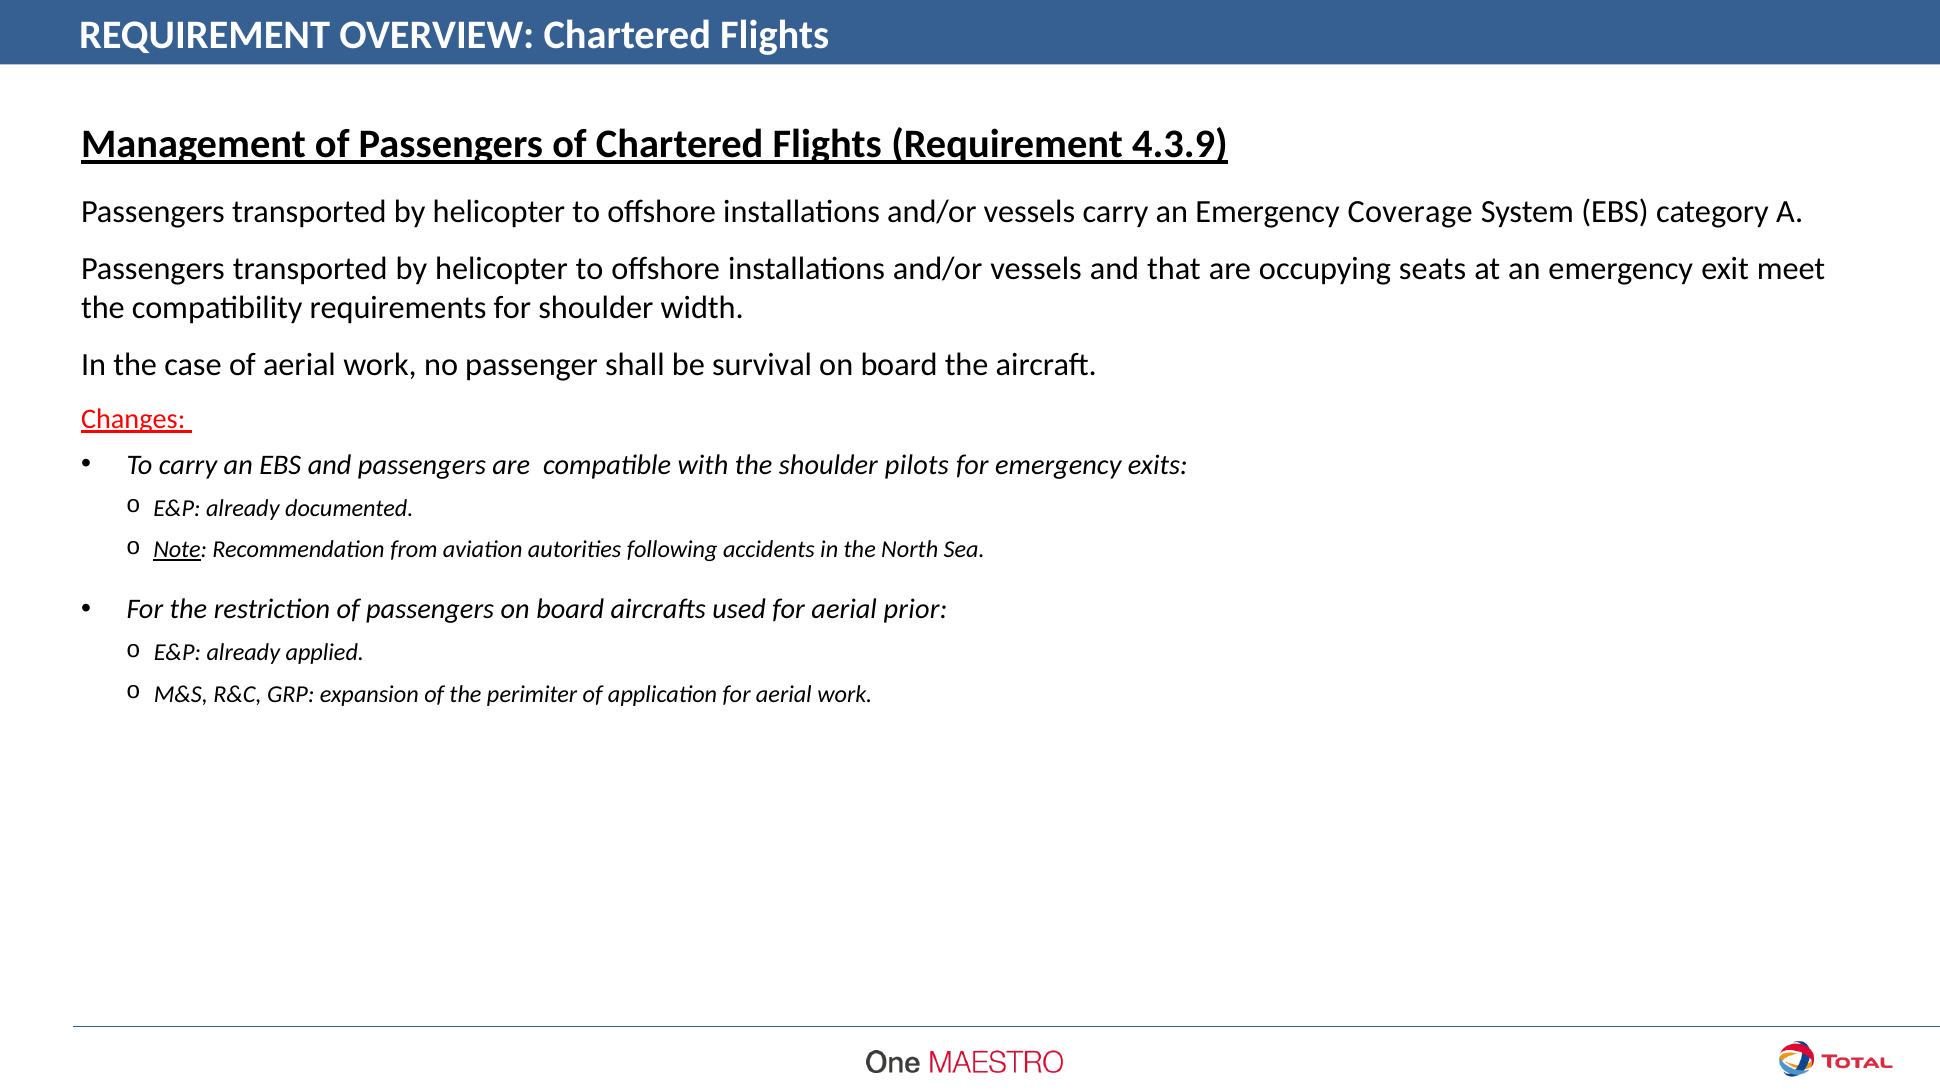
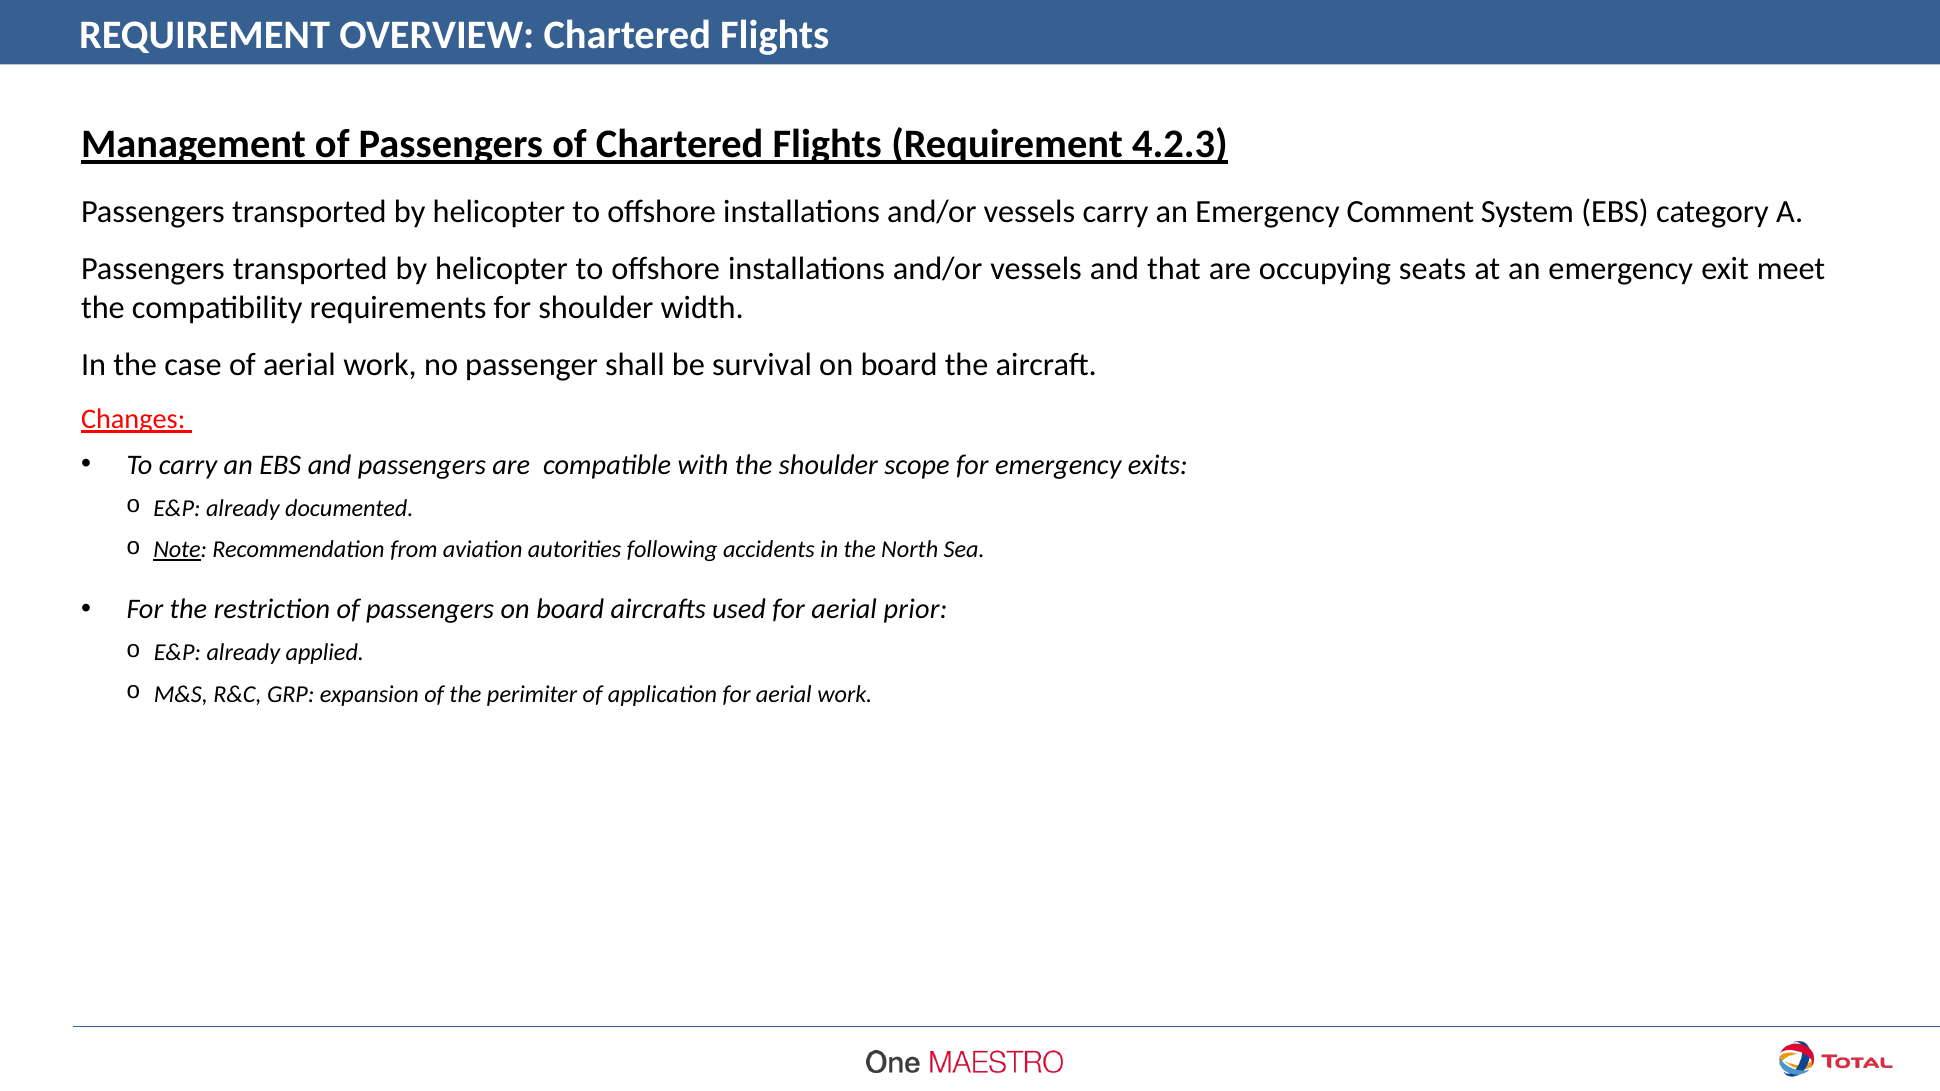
4.3.9: 4.3.9 -> 4.2.3 (1180, 144)
Coverage: Coverage -> Comment (1410, 212)
pilots: pilots -> scope (917, 465)
